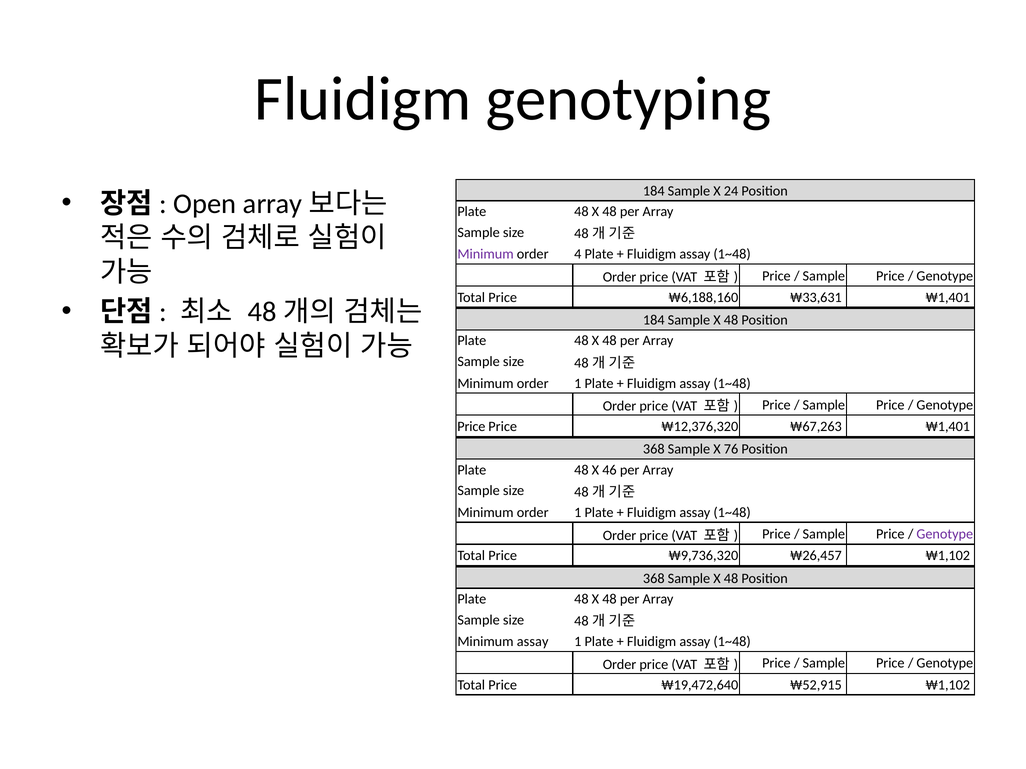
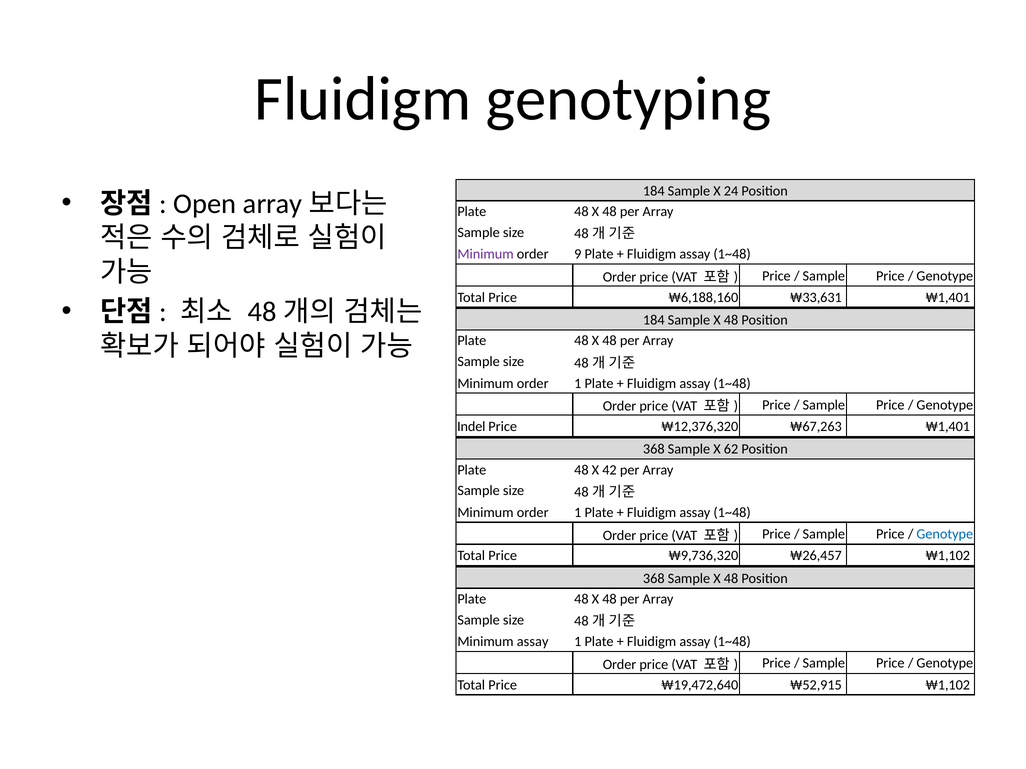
4: 4 -> 9 (578, 254)
Price: Price -> Indel (471, 427)
76: 76 -> 62 (731, 450)
46: 46 -> 42 (609, 470)
Genotype colour: purple -> blue (945, 534)
